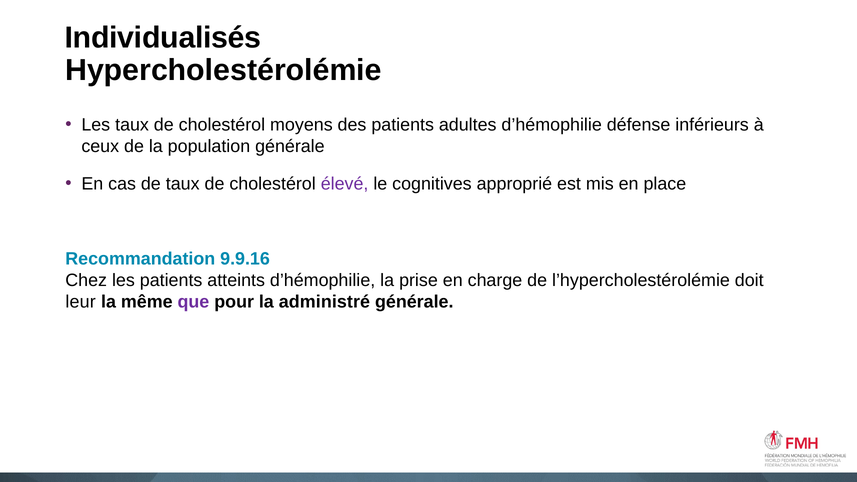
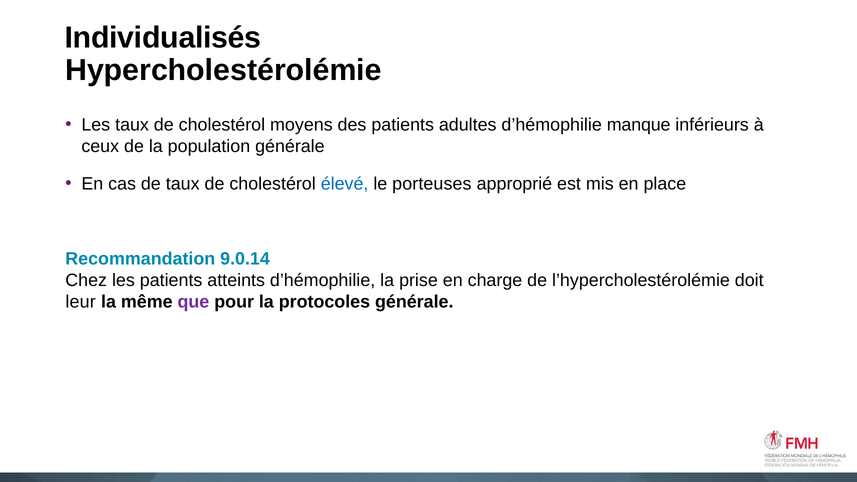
défense: défense -> manque (639, 125)
élevé colour: purple -> blue (345, 184)
cognitives: cognitives -> porteuses (432, 184)
9.9.16: 9.9.16 -> 9.0.14 (245, 259)
administré: administré -> protocoles (324, 302)
